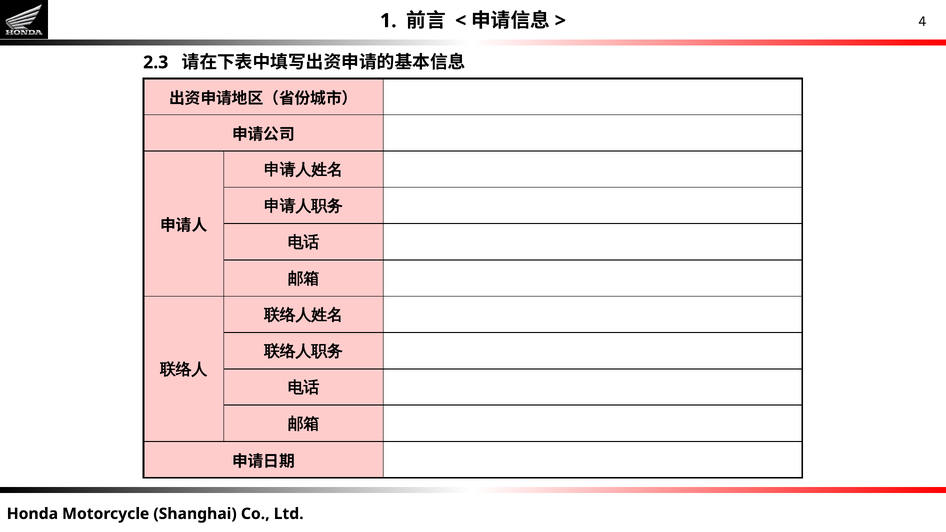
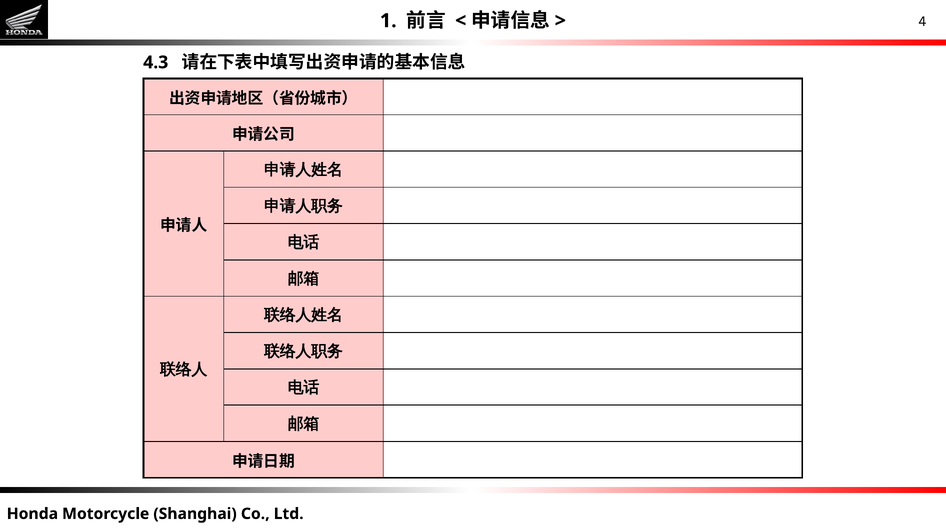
2.3: 2.3 -> 4.3 (156, 62)
